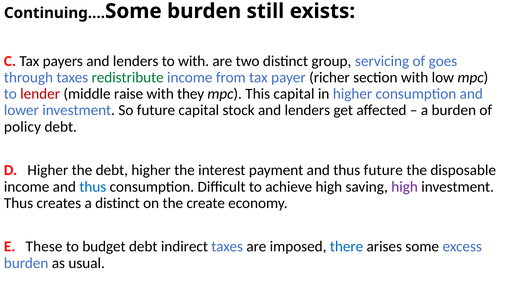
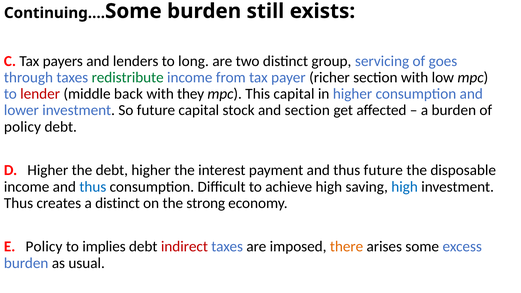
to with: with -> long (194, 61)
raise: raise -> back (128, 94)
stock and lenders: lenders -> section (307, 110)
high colour: purple -> blue (405, 187)
create: create -> strong (206, 203)
E These: These -> Policy (44, 247)
budget: budget -> implies (104, 247)
indirect colour: black -> red (184, 247)
there colour: blue -> orange (347, 247)
